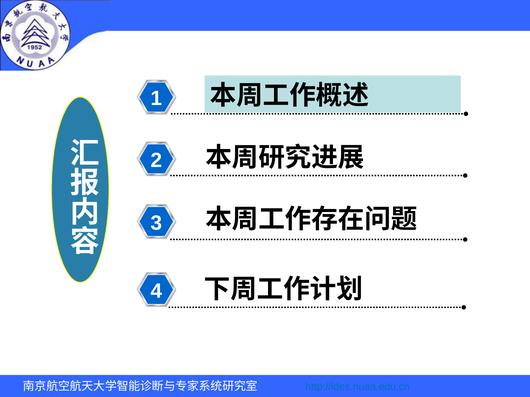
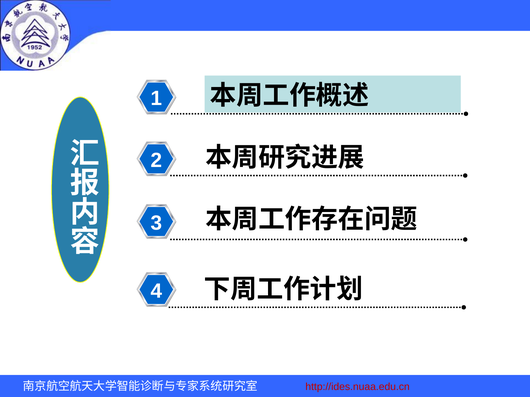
http://ides.nuaa.edu.cn colour: blue -> red (358, 387)
